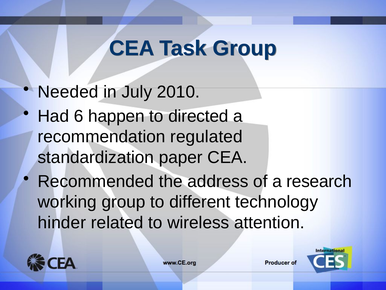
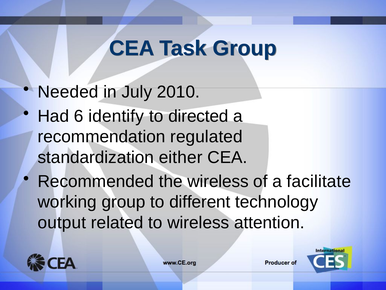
happen: happen -> identify (116, 116)
paper: paper -> either (181, 157)
the address: address -> wireless (218, 181)
research: research -> facilitate (319, 181)
hinder: hinder -> output (62, 222)
